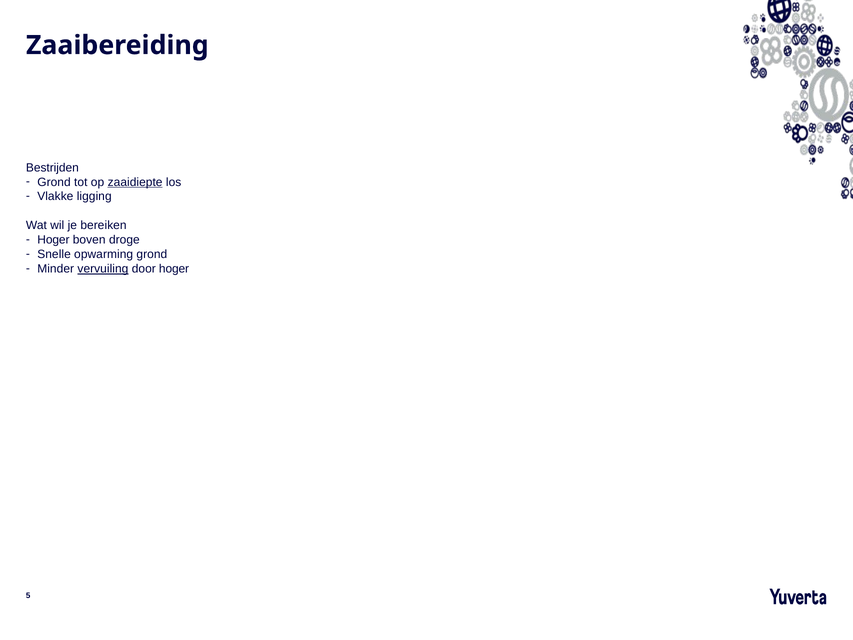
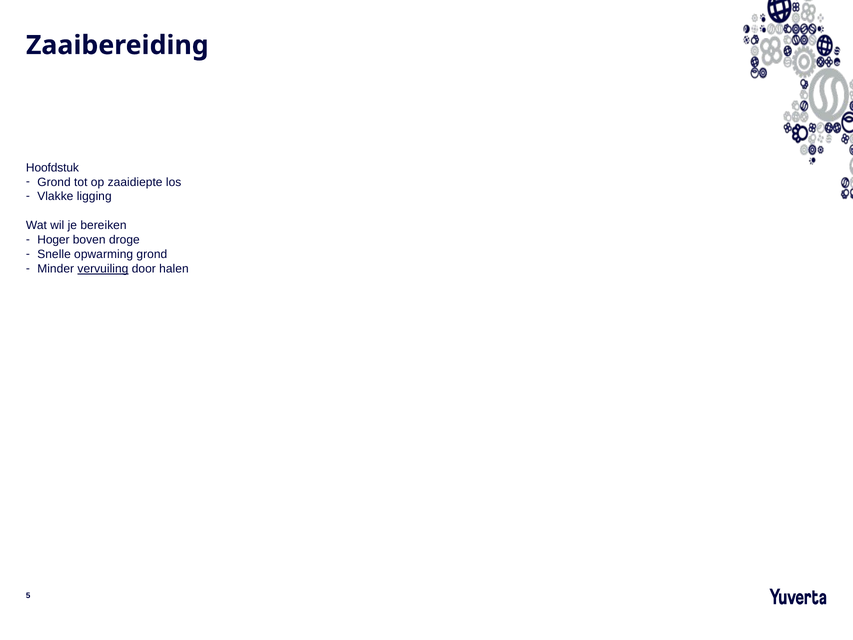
Bestrijden: Bestrijden -> Hoofdstuk (52, 168)
zaaidiepte underline: present -> none (135, 182)
door hoger: hoger -> halen (174, 269)
